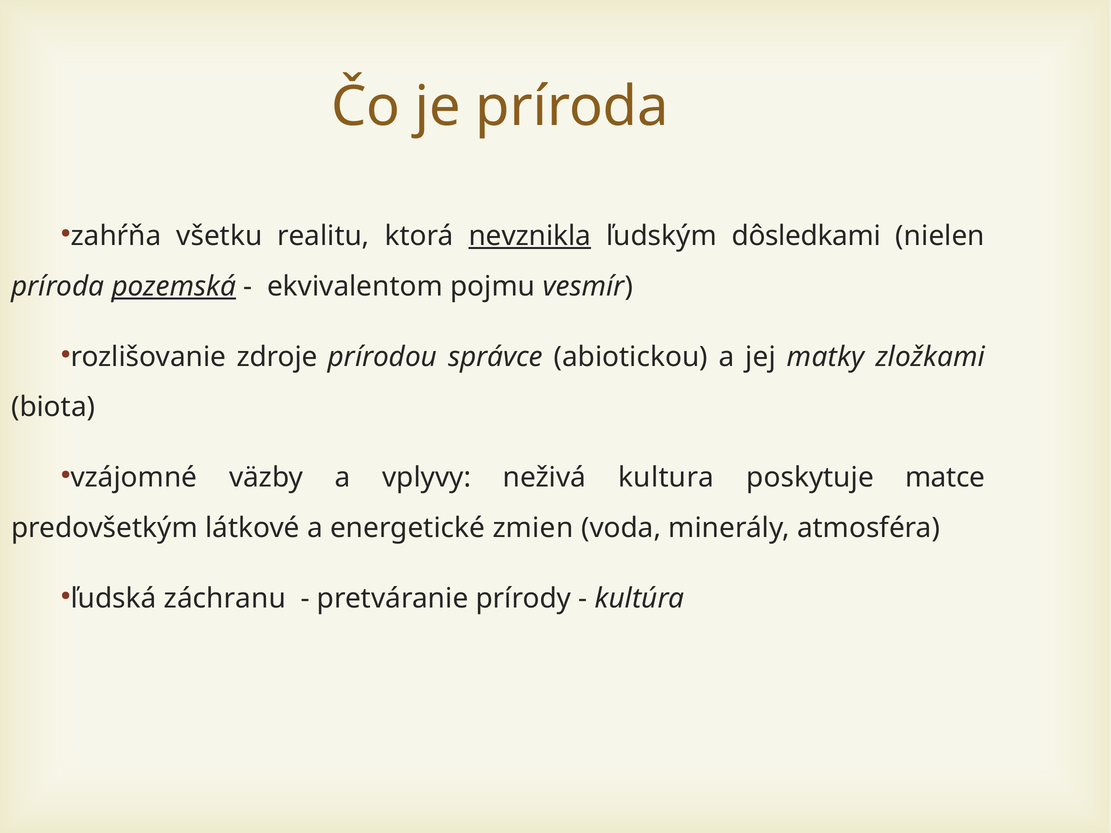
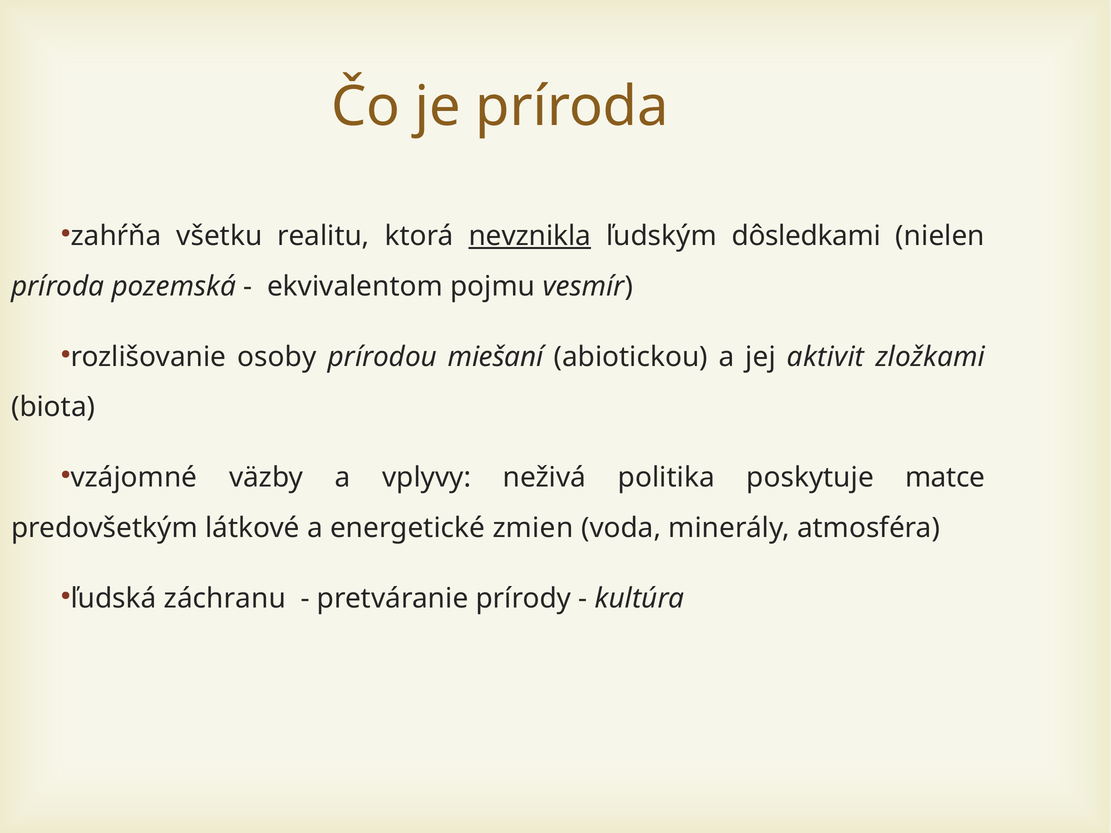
pozemská underline: present -> none (174, 287)
zdroje: zdroje -> osoby (277, 357)
správce: správce -> miešaní (496, 357)
matky: matky -> aktivit (826, 357)
kultura: kultura -> politika (666, 478)
